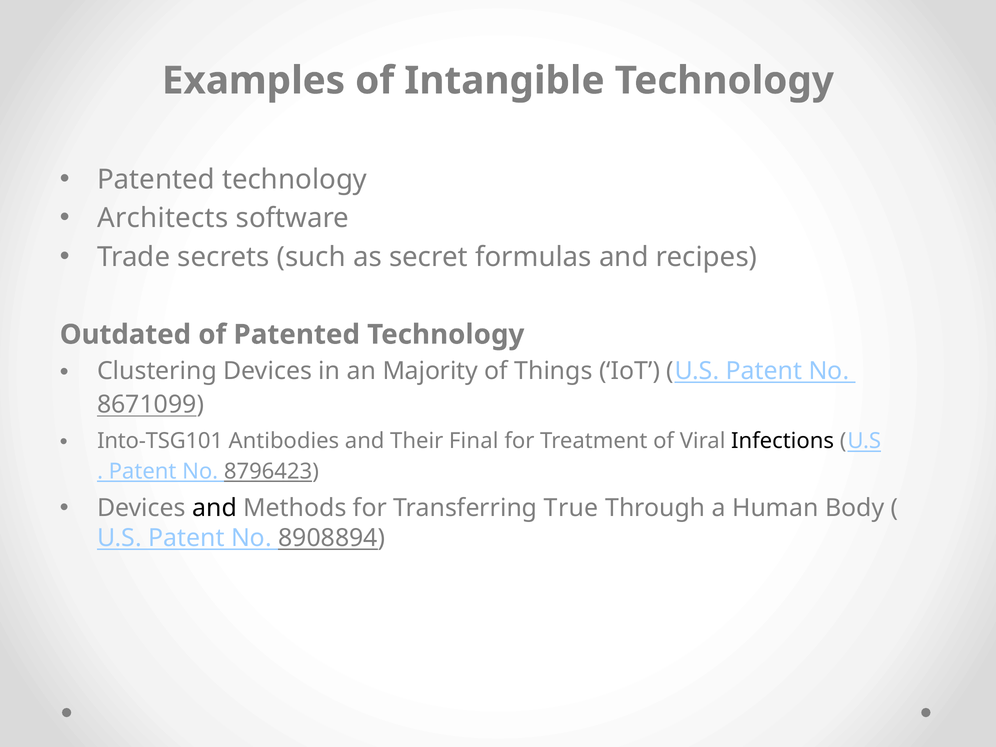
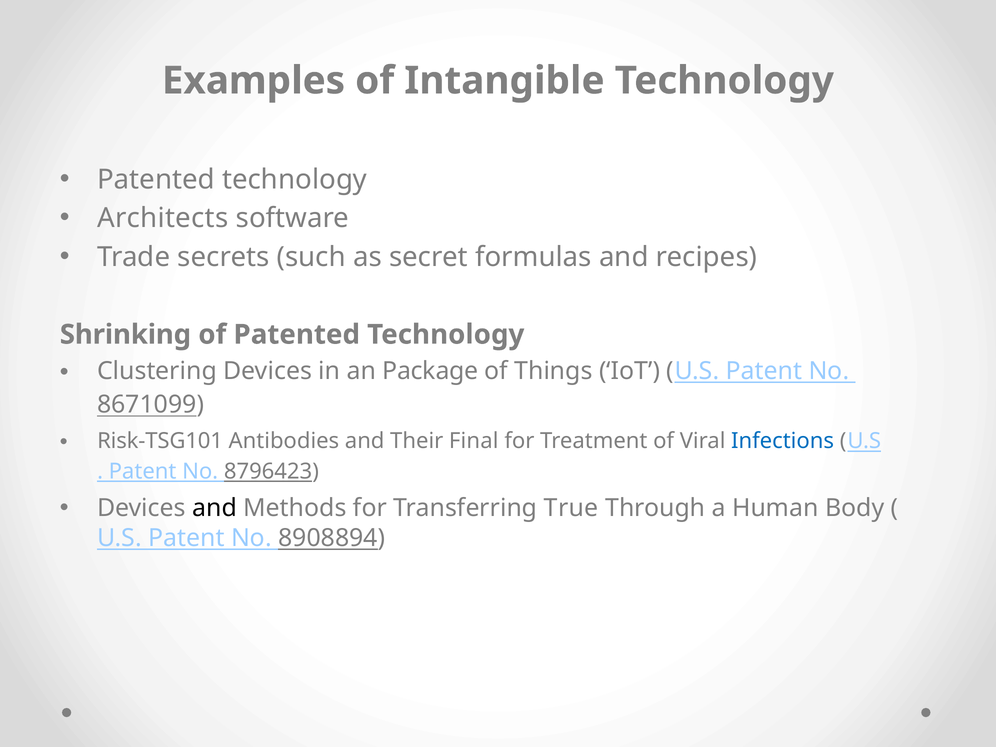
Outdated: Outdated -> Shrinking (125, 335)
Majority: Majority -> Package (430, 371)
Into-TSG101: Into-TSG101 -> Risk-TSG101 (160, 441)
Infections colour: black -> blue (783, 441)
